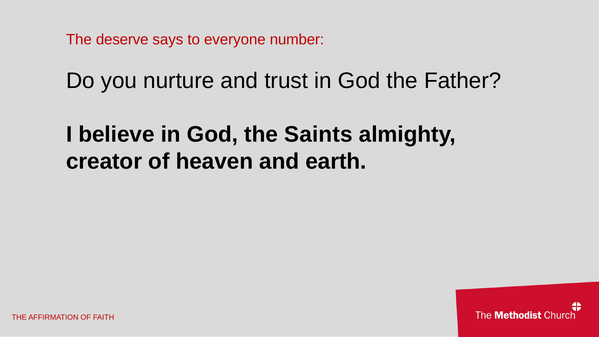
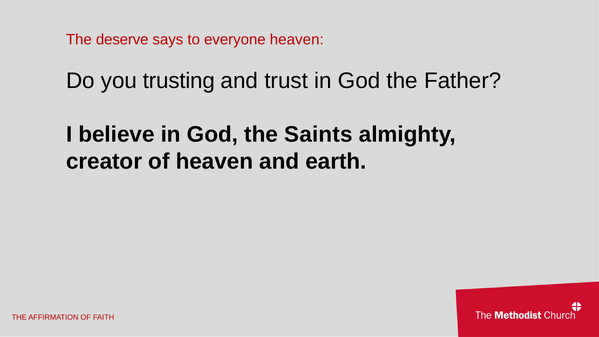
everyone number: number -> heaven (297, 40)
nurture: nurture -> trusting (179, 81)
